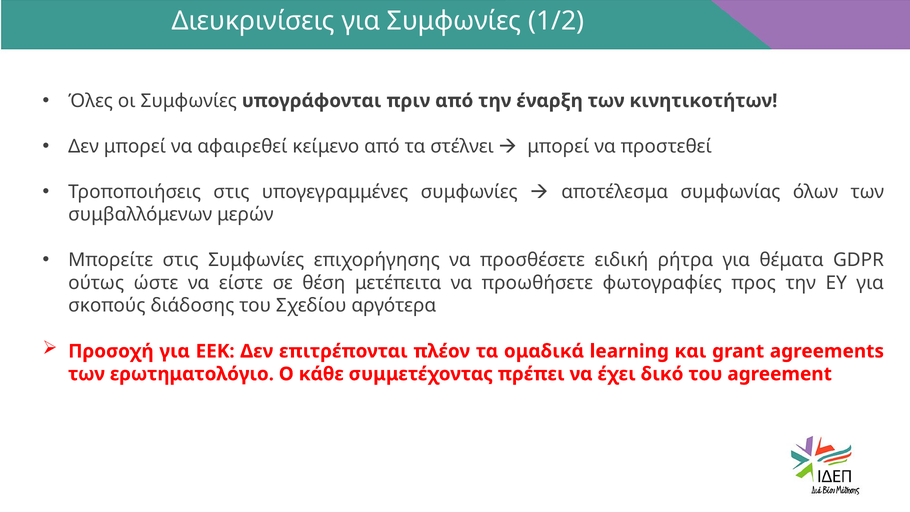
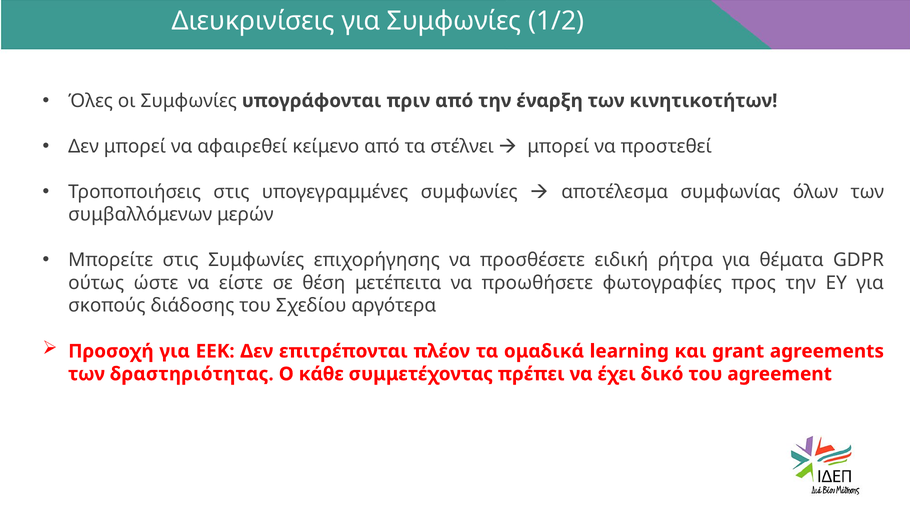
ερωτηματολόγιο: ερωτηματολόγιο -> δραστηριότητας (192, 374)
